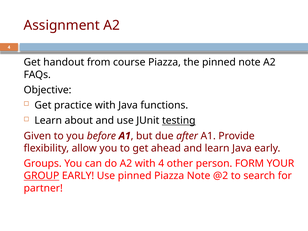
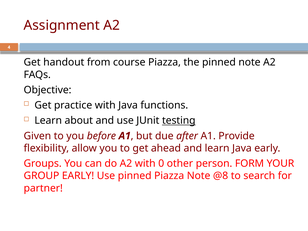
with 4: 4 -> 0 (161, 164)
GROUP underline: present -> none (41, 176)
@2: @2 -> @8 (221, 176)
